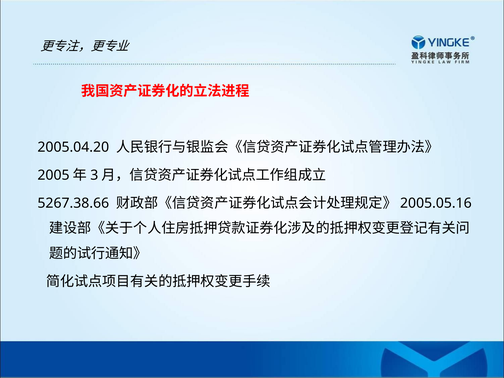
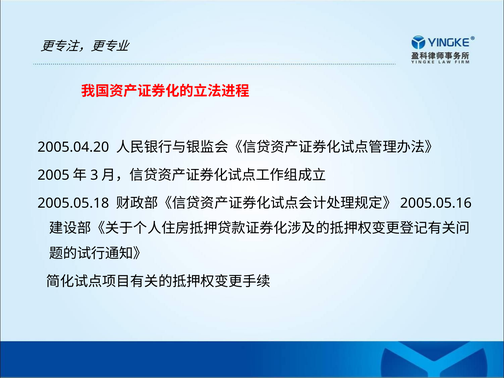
5267.38.66: 5267.38.66 -> 2005.05.18 (73, 203)
